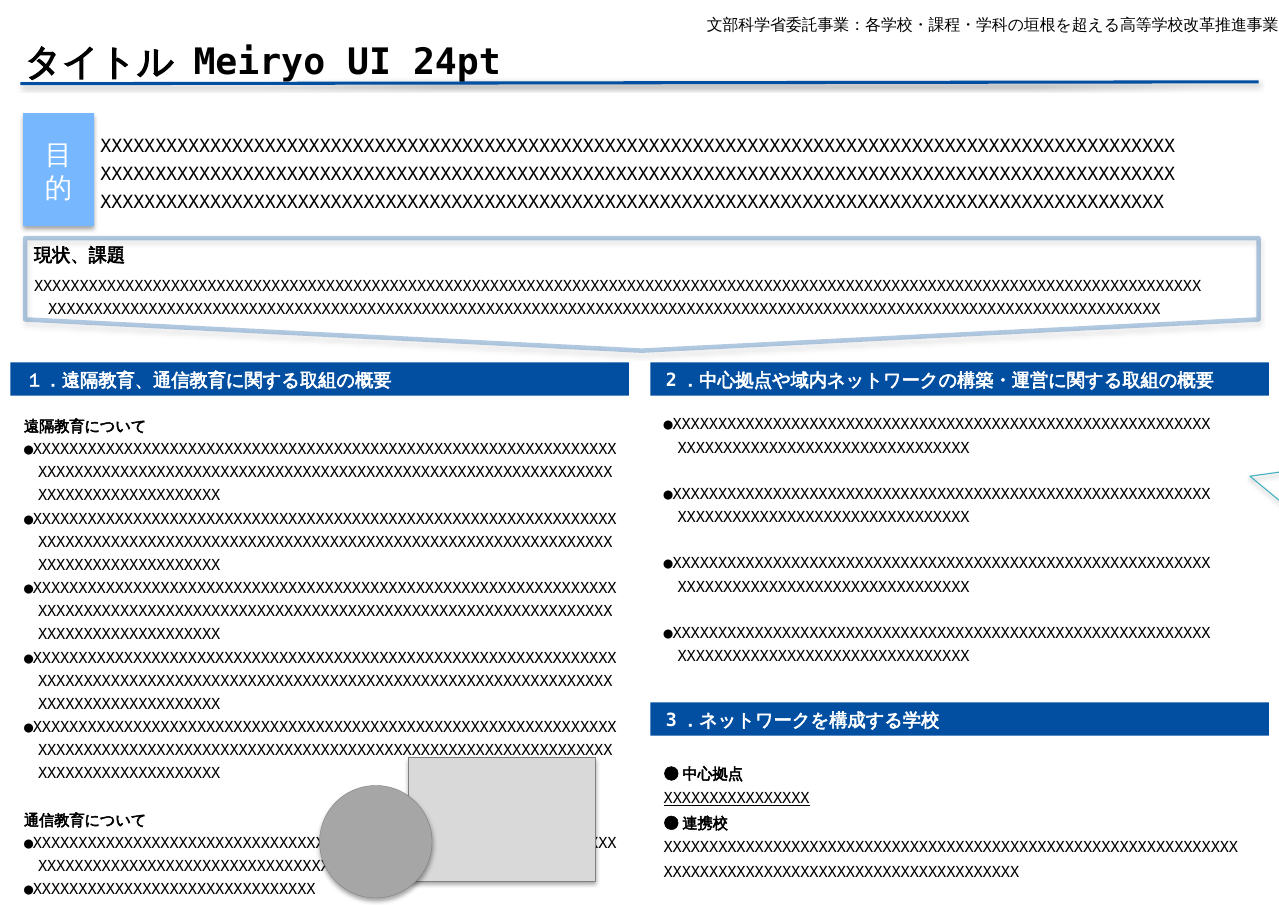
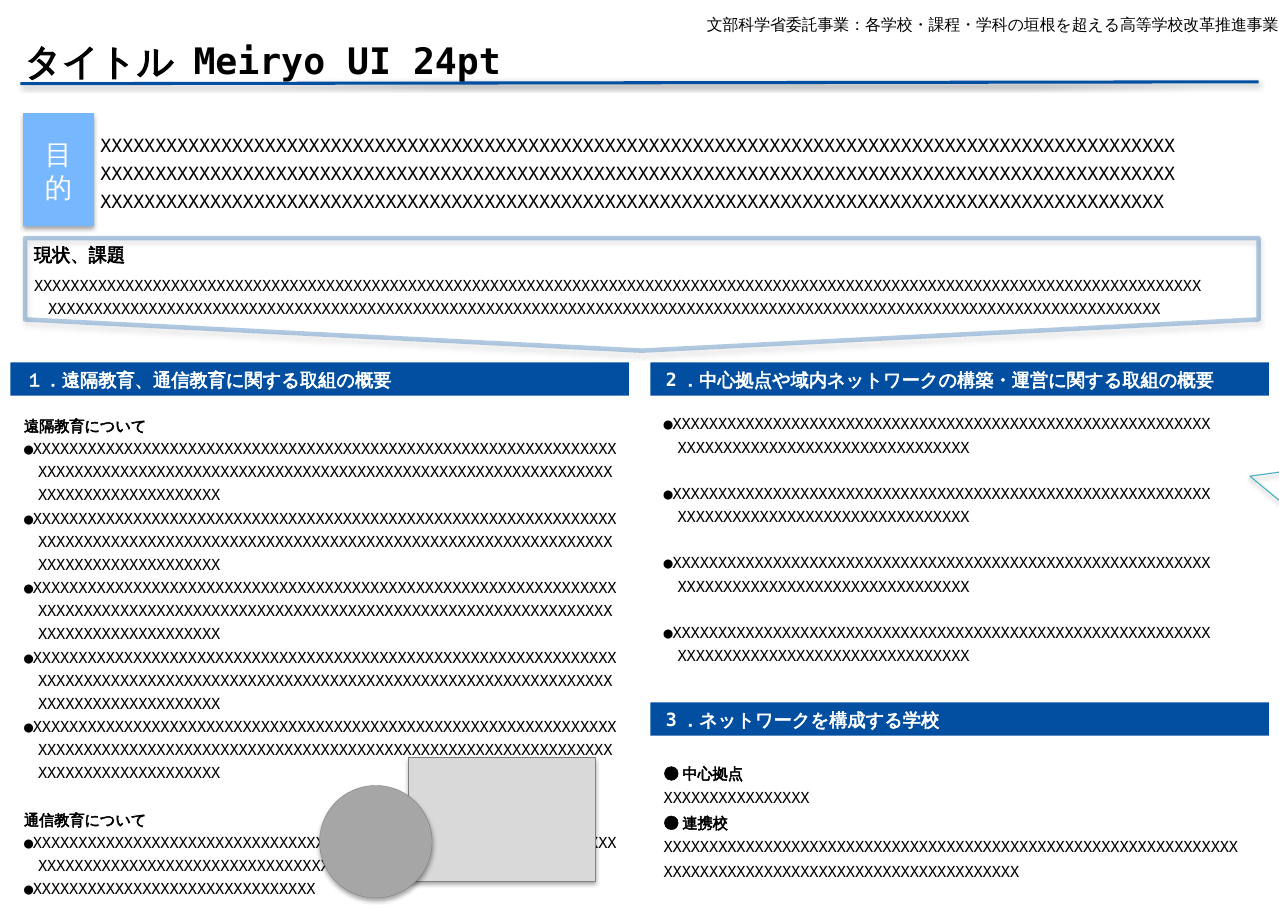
XXXXXXXXXXXXXXXX underline: present -> none (737, 799)
